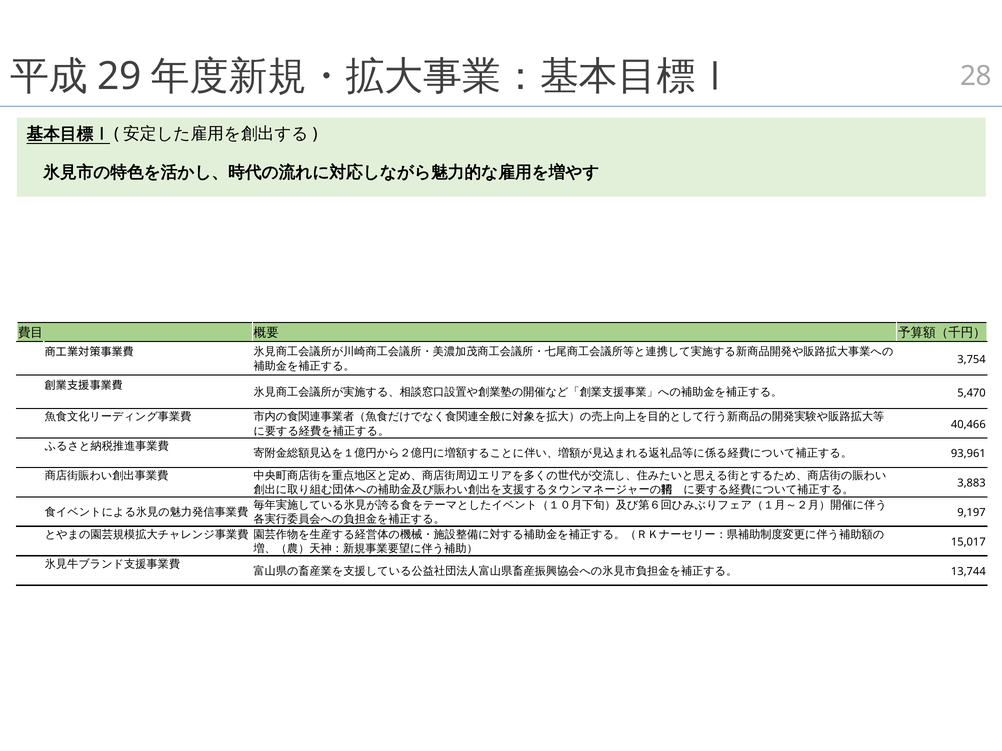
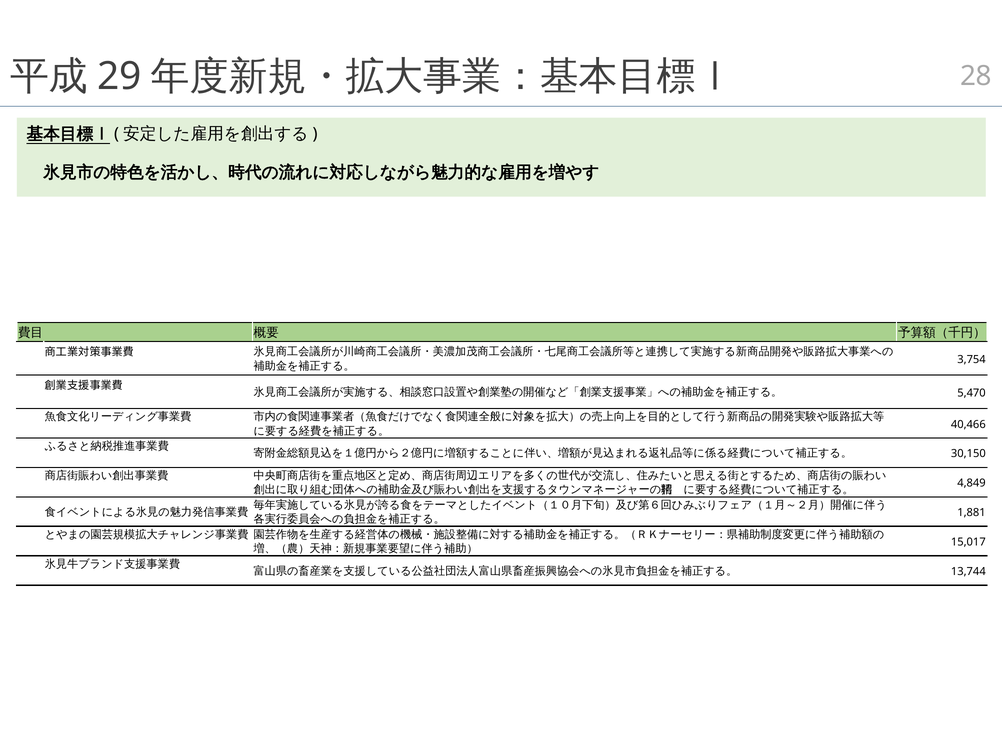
93,961: 93,961 -> 30,150 (968, 454)
3,883: 3,883 -> 4,849 (971, 484)
9,197: 9,197 -> 1,881 (971, 513)
